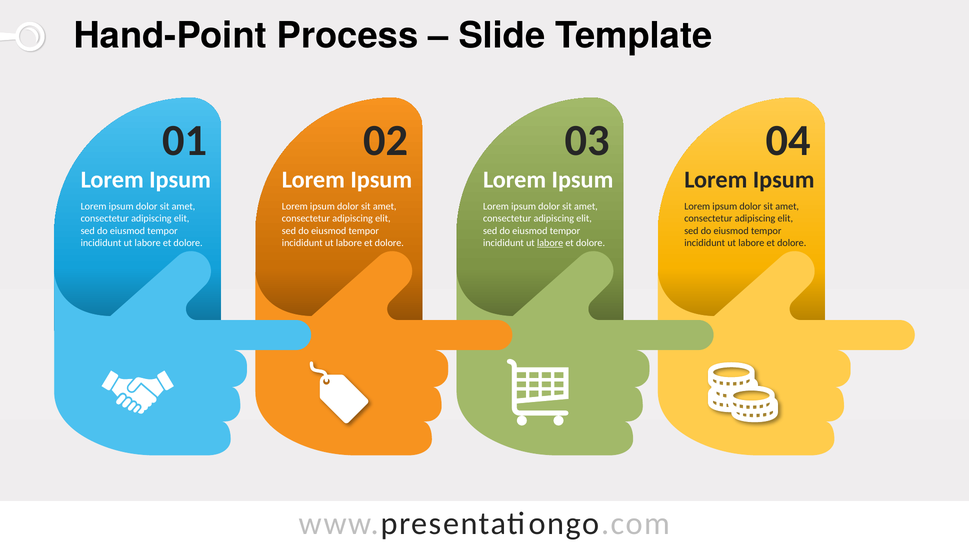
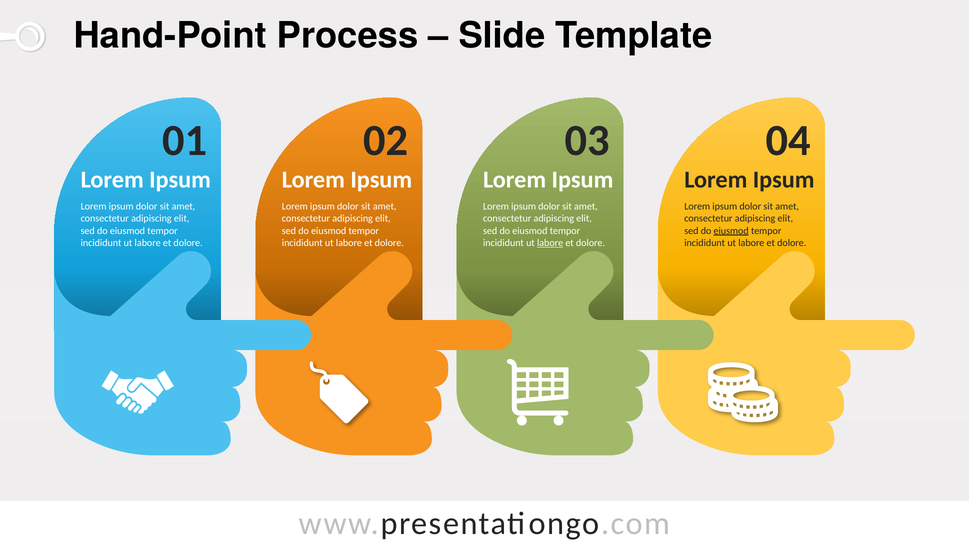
eiusmod underline: none -> present (731, 231)
